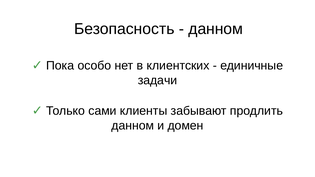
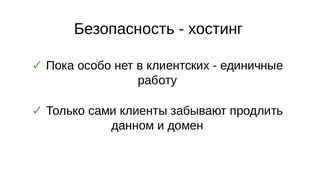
данном: данном -> хостинг (216, 29)
задачи: задачи -> работу (157, 81)
